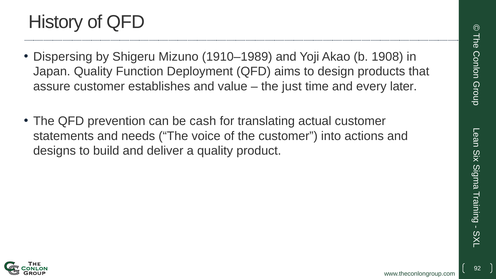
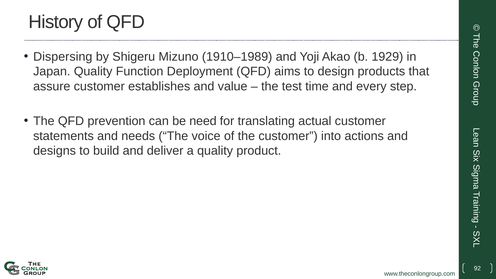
1908: 1908 -> 1929 (387, 57)
just: just -> test (292, 86)
later: later -> step (403, 86)
cash: cash -> need (203, 121)
